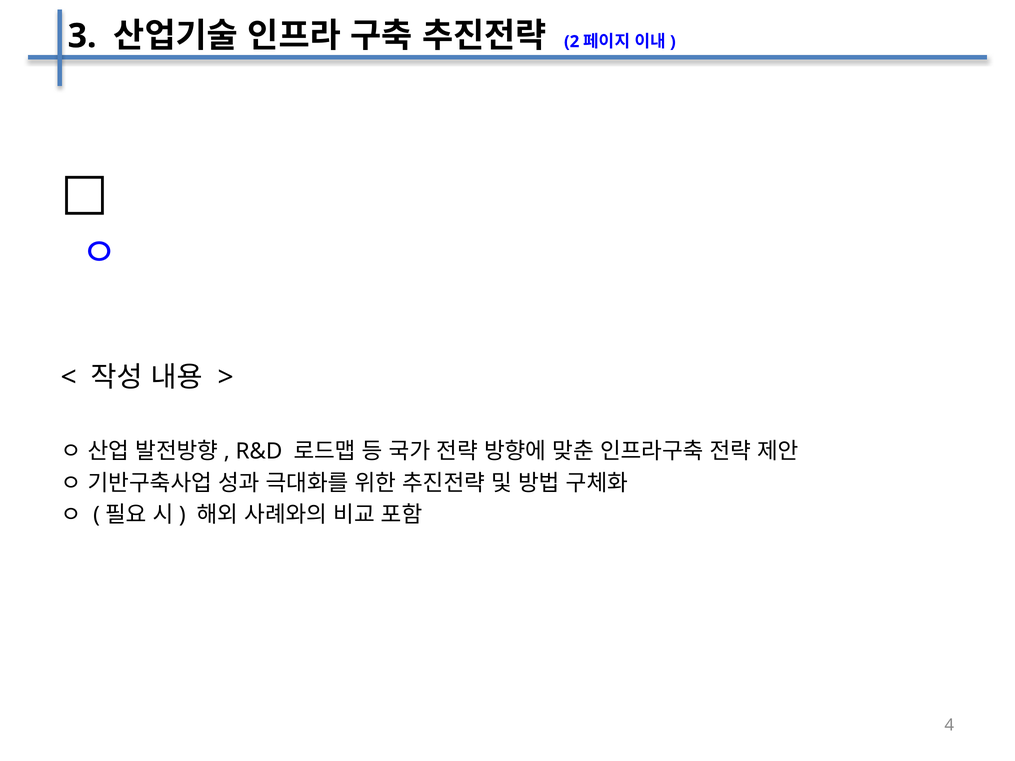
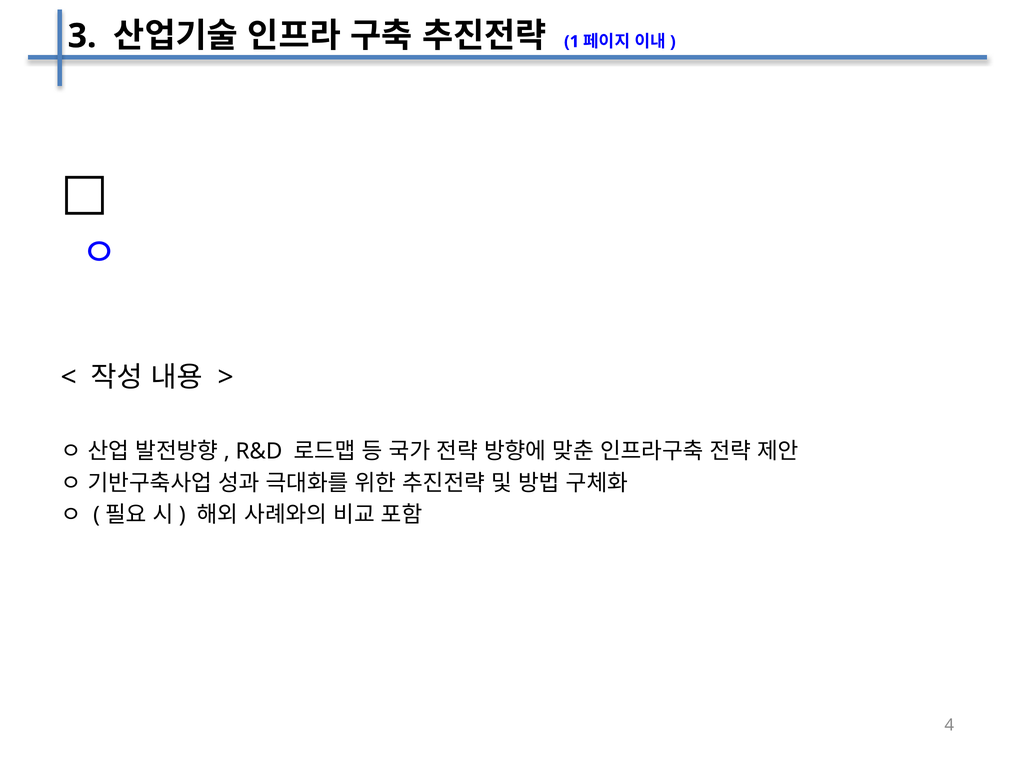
2: 2 -> 1 (572, 42)
